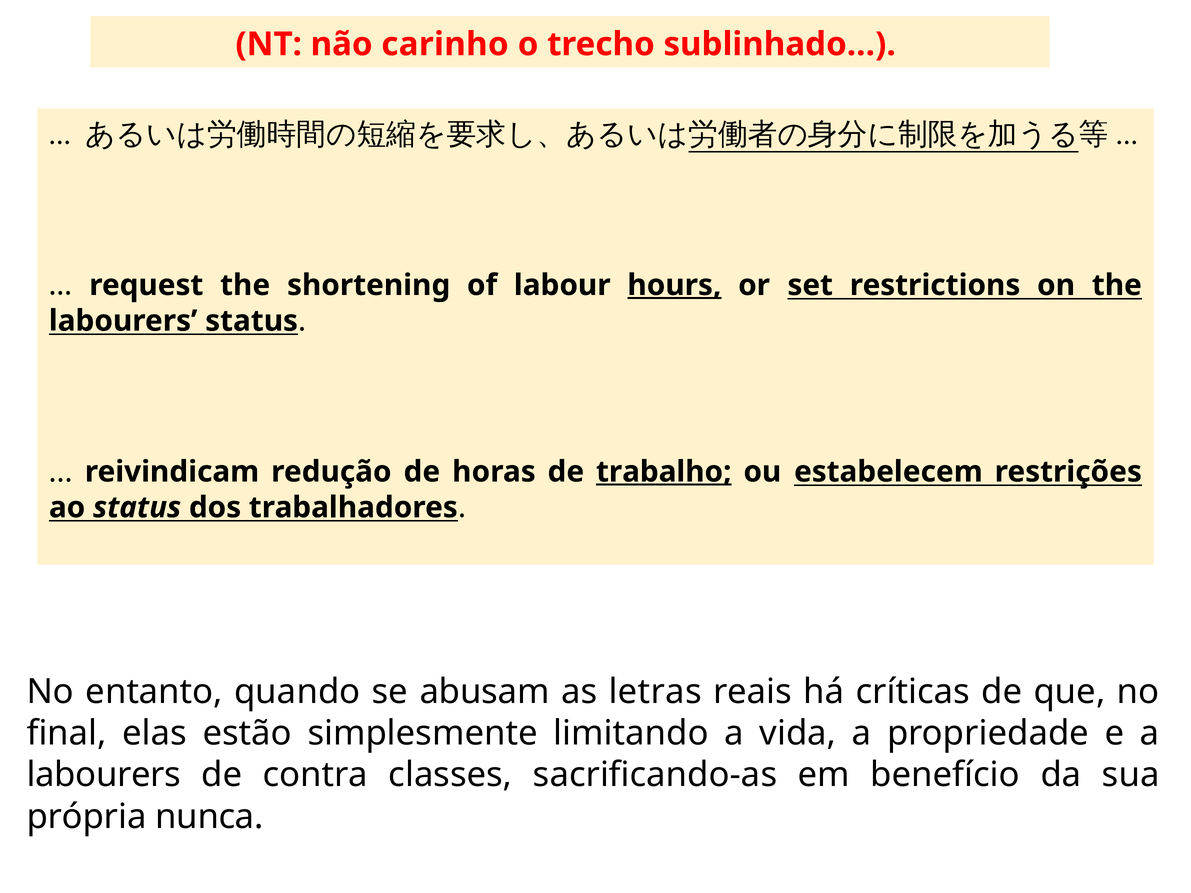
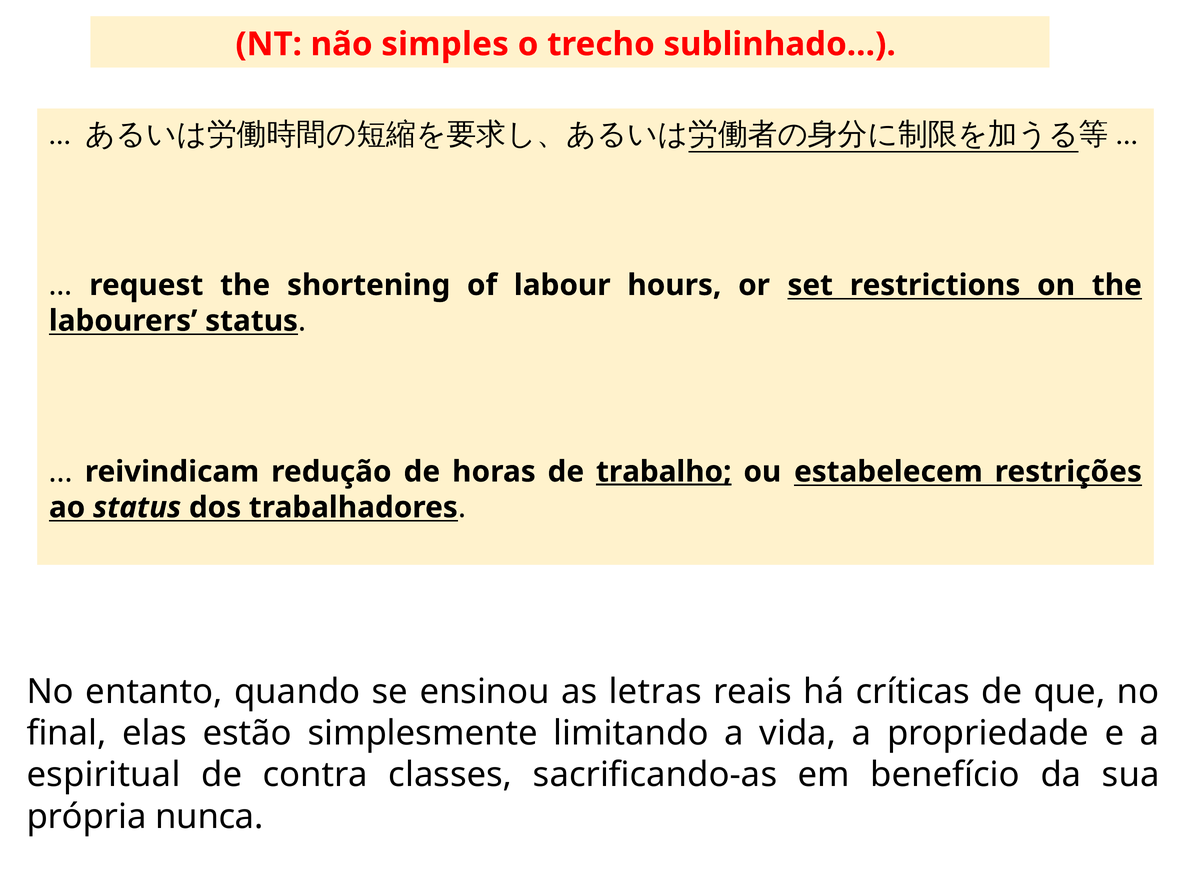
carinho: carinho -> simples (445, 44)
hours underline: present -> none (674, 285)
abusam: abusam -> ensinou (485, 692)
labourers: labourers -> espiritual (104, 775)
